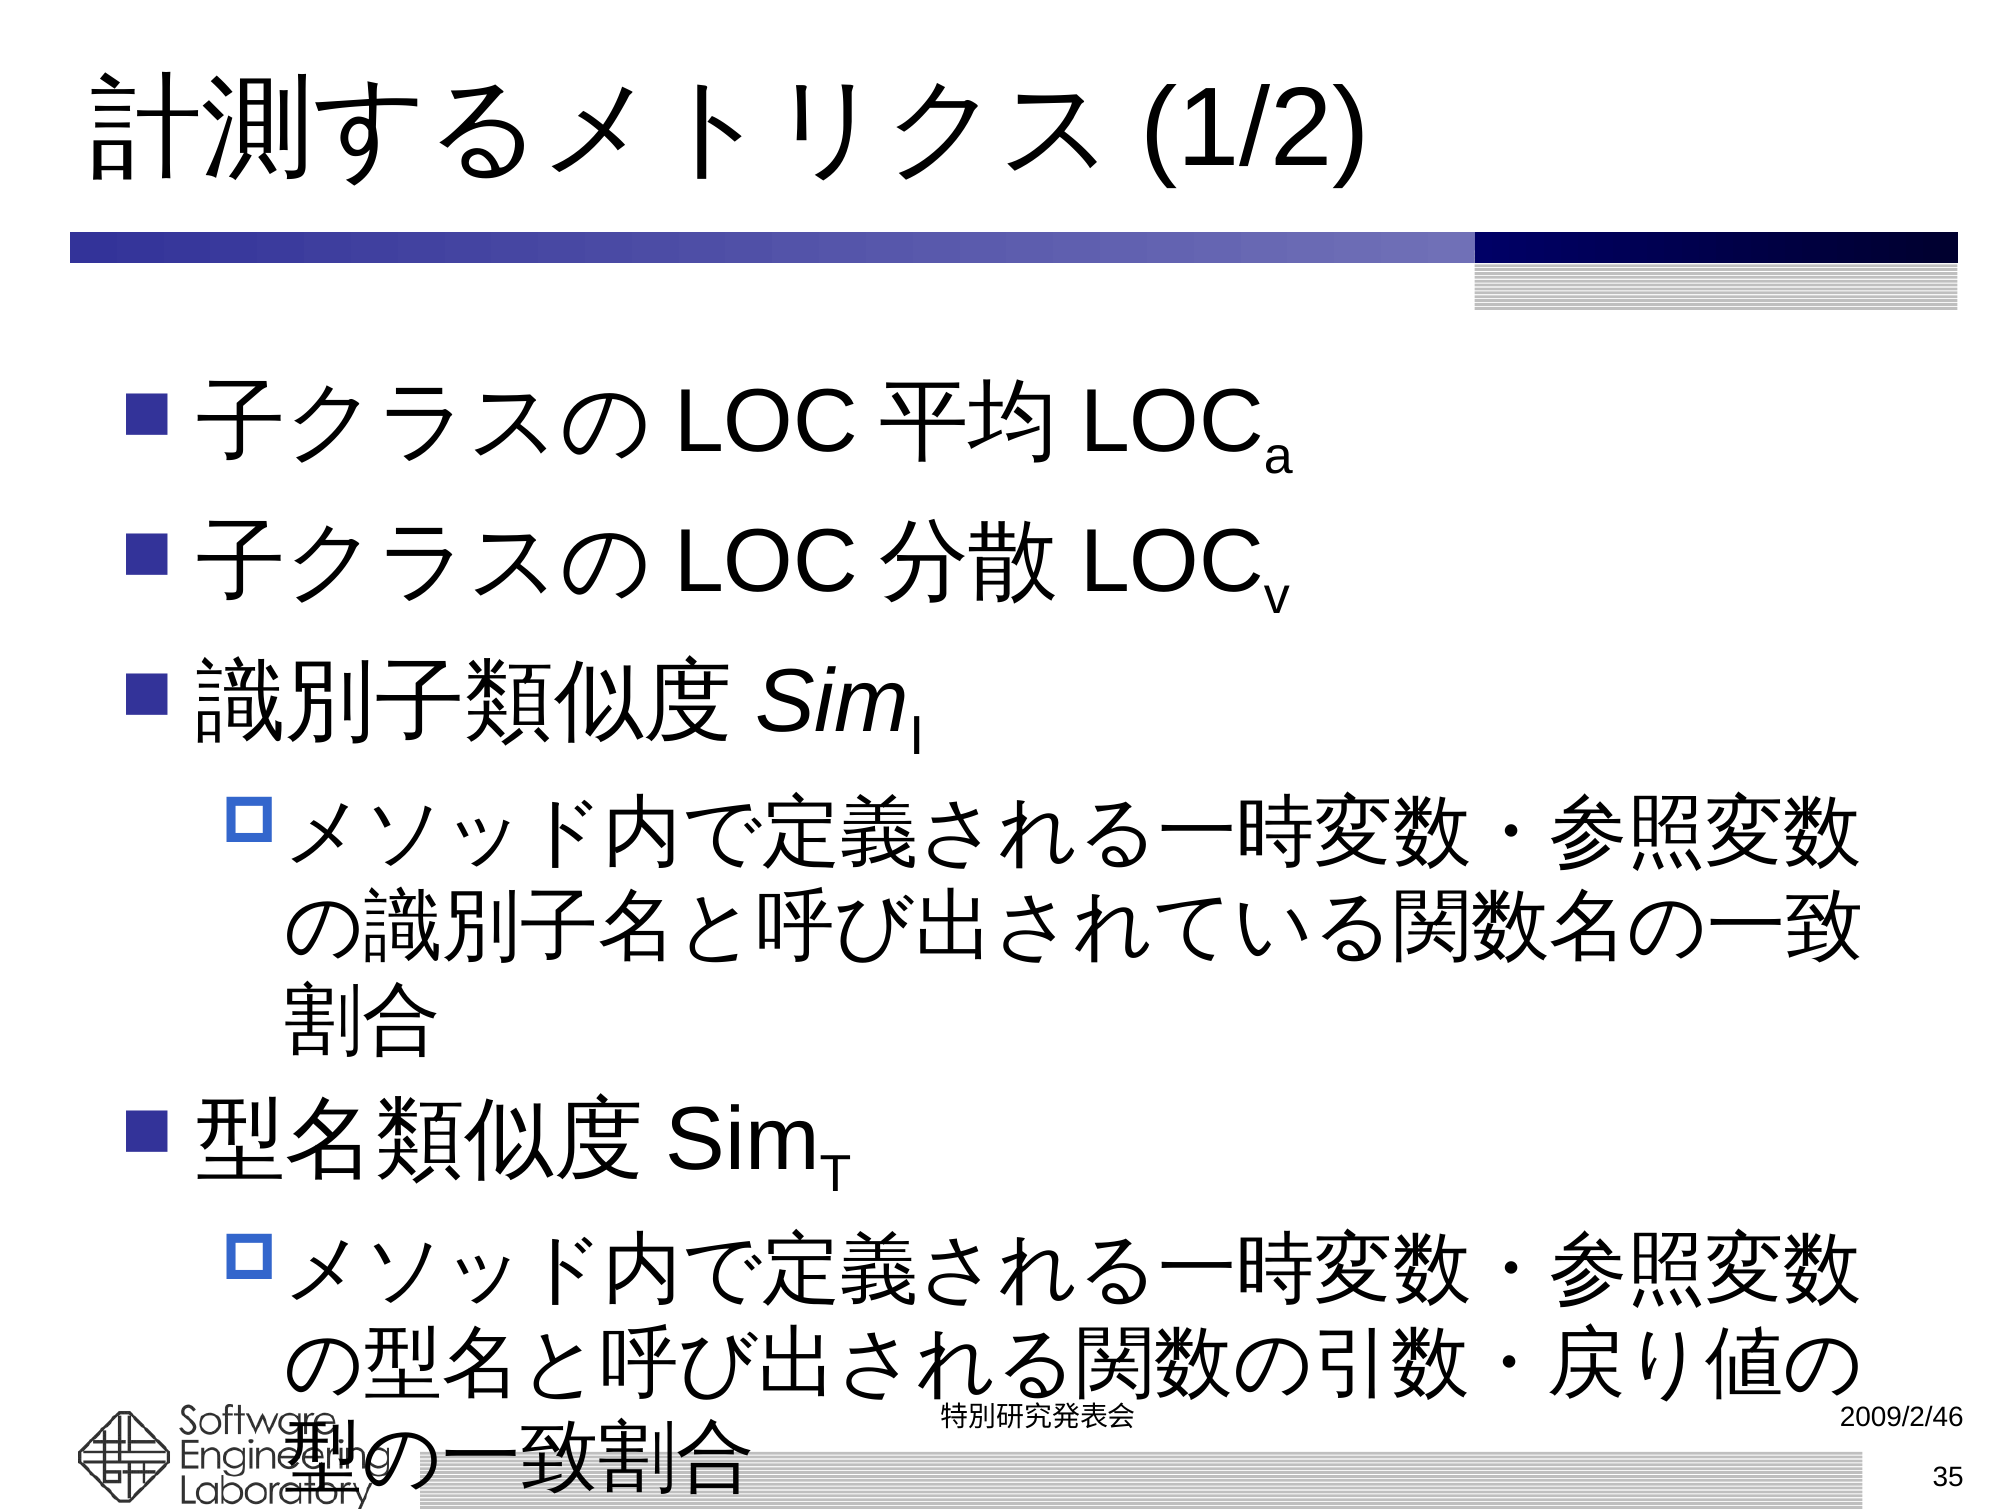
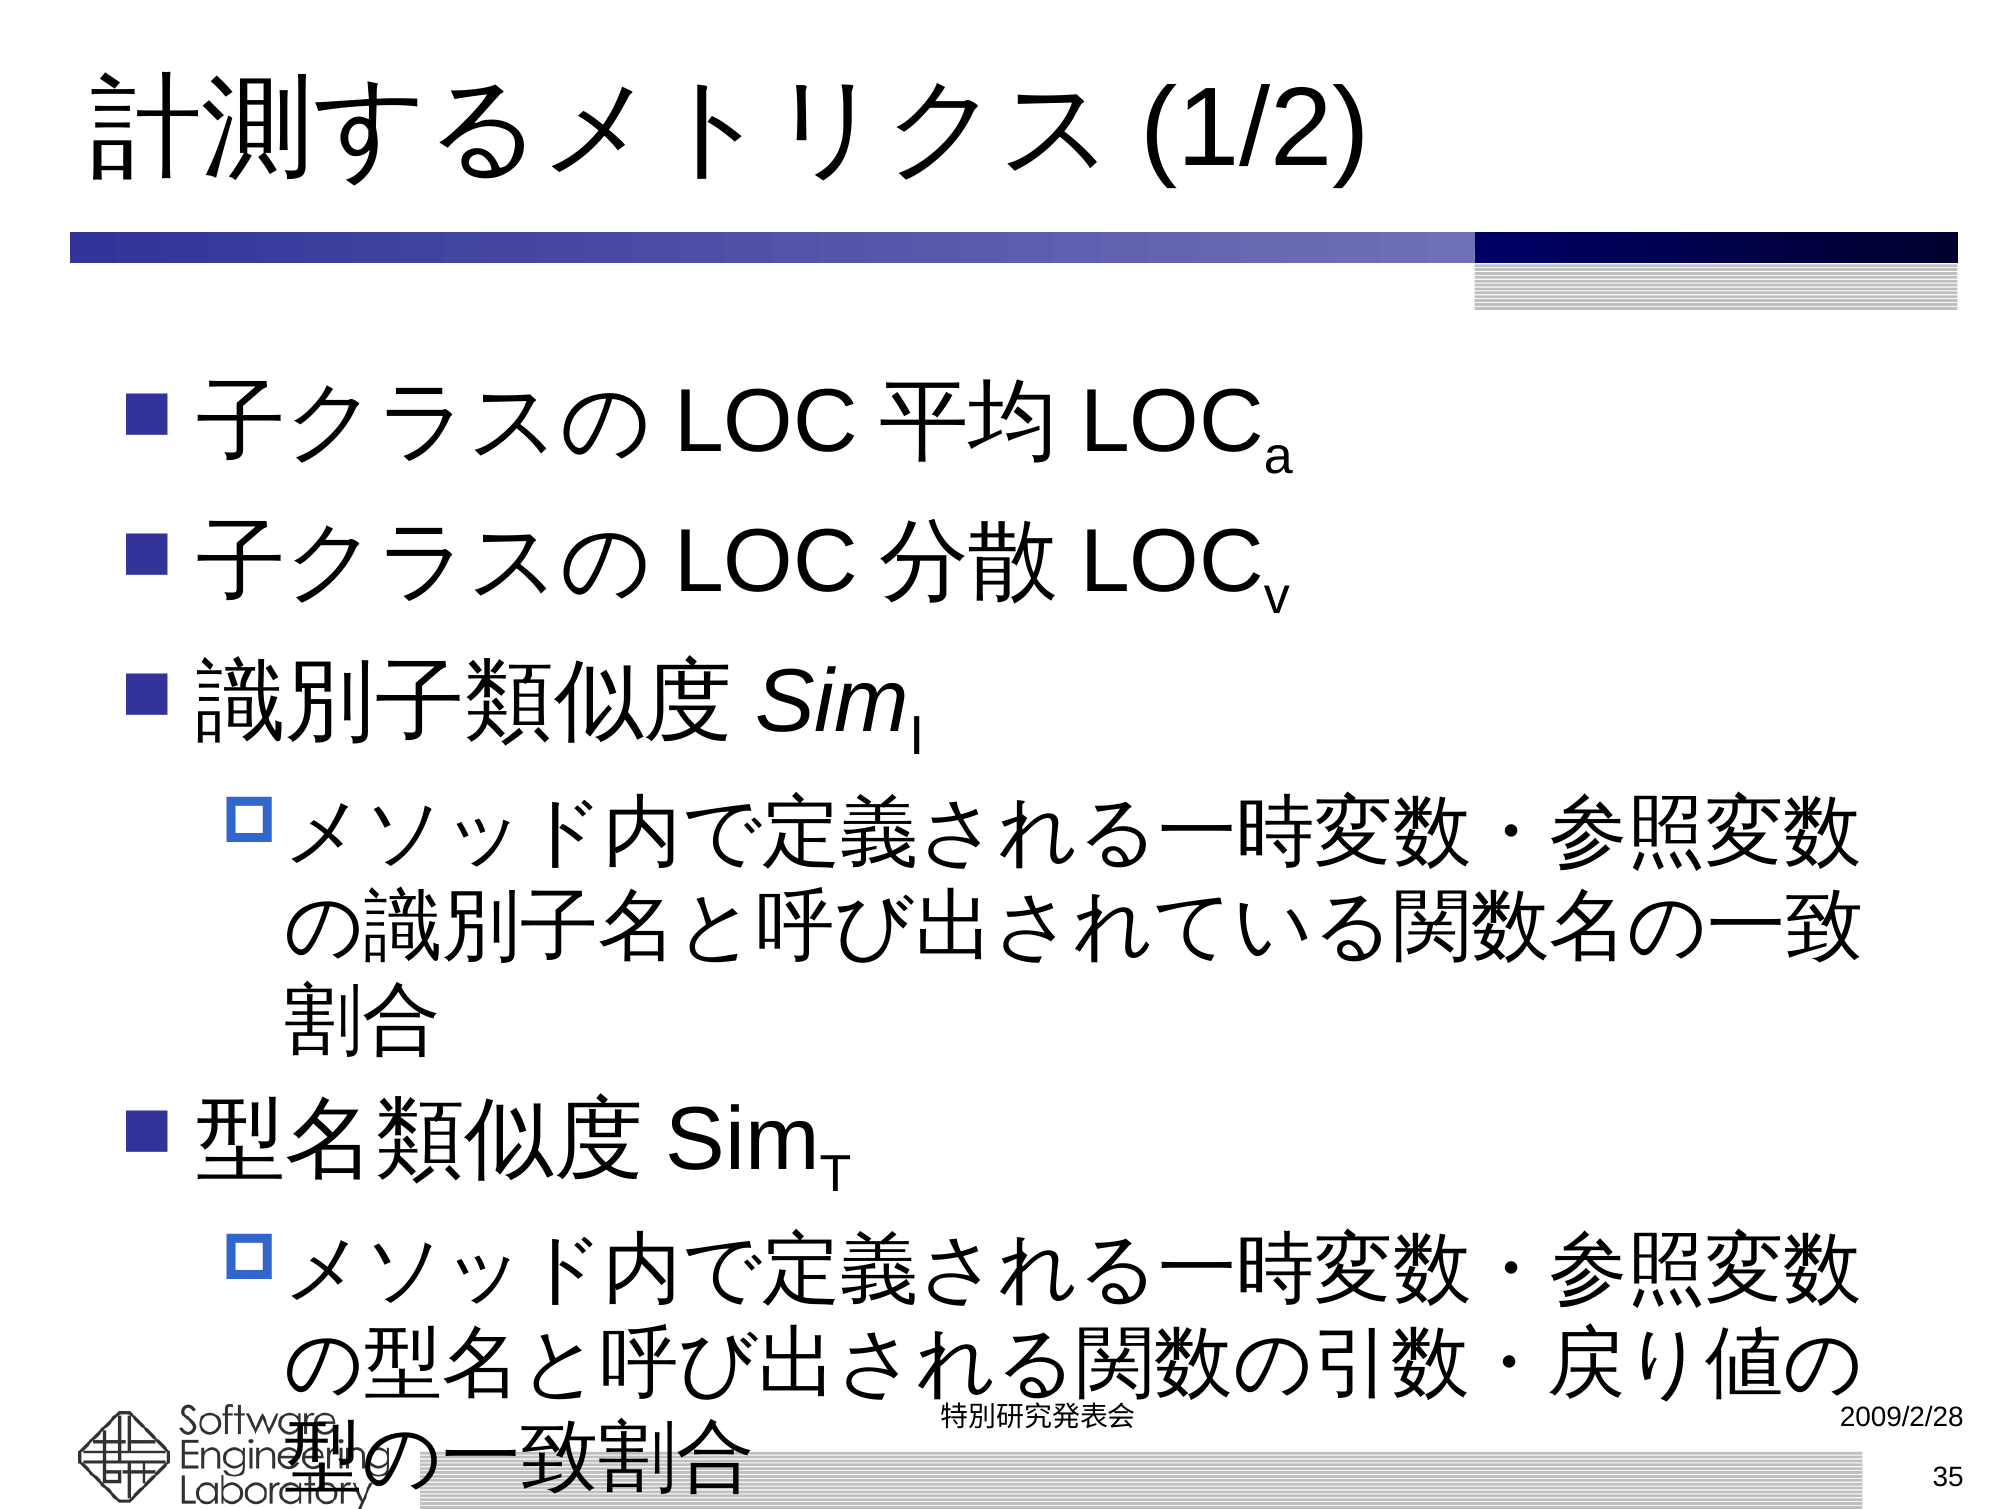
2009/2/46: 2009/2/46 -> 2009/2/28 (1902, 1418)
